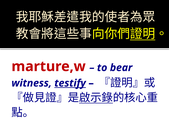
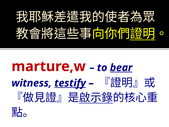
bear underline: none -> present (121, 68)
